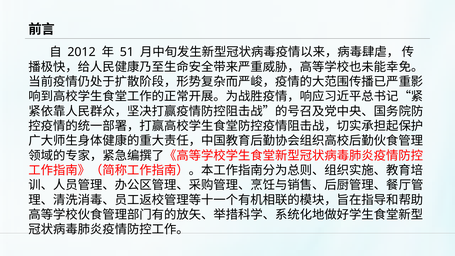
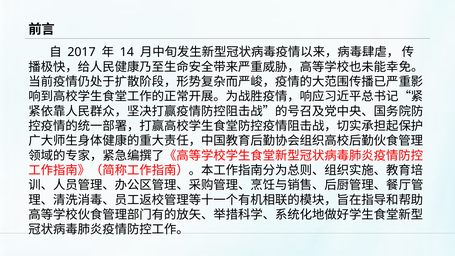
2012: 2012 -> 2017 (82, 52)
51: 51 -> 14 (127, 52)
